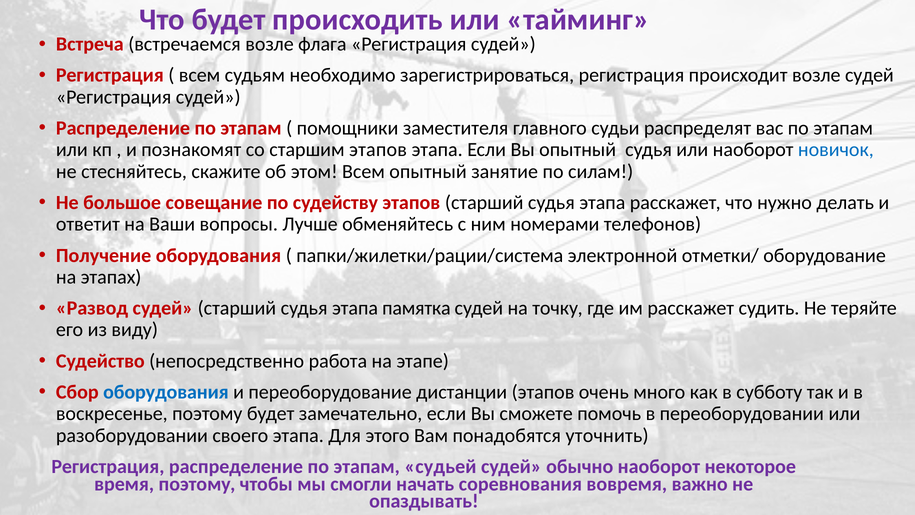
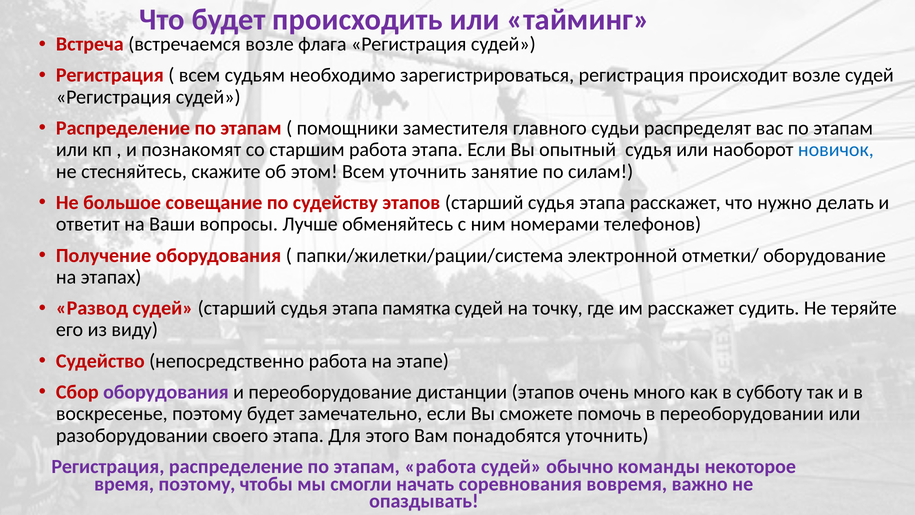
старшим этапов: этапов -> работа (378, 150)
Всем опытный: опытный -> уточнить (428, 171)
оборудования colour: blue -> purple (166, 392)
этапам судьей: судьей -> работа (440, 466)
обычно наоборот: наоборот -> команды (659, 466)
